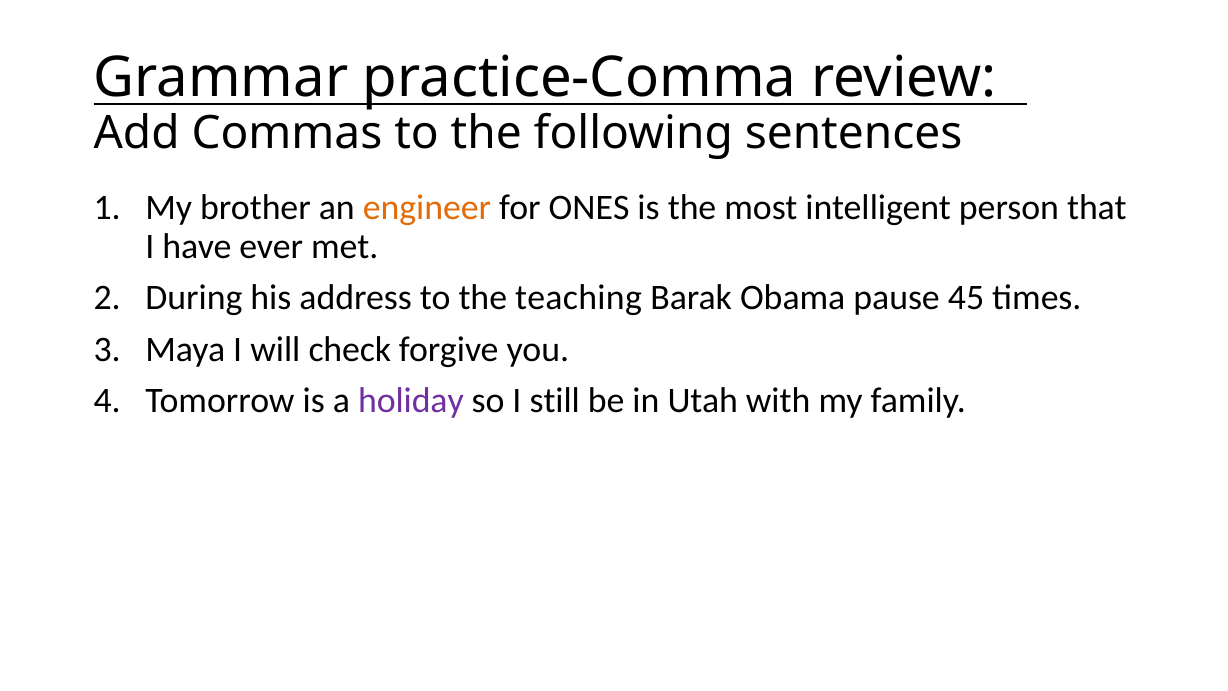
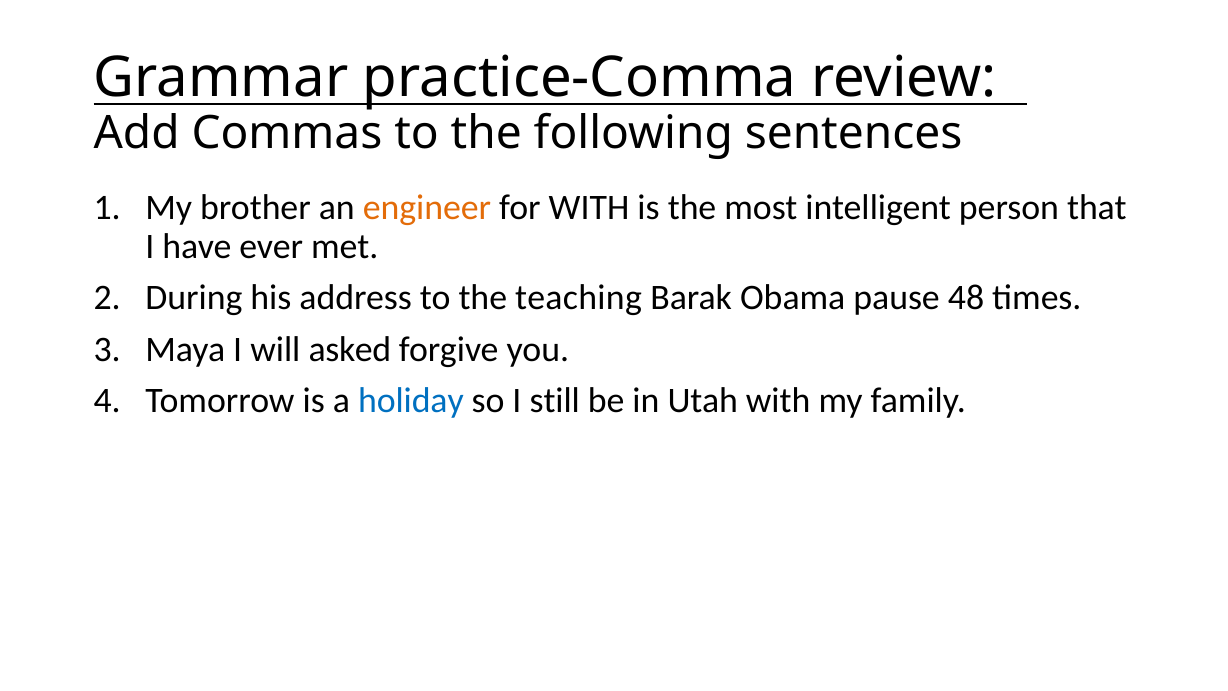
for ONES: ONES -> WITH (589, 208)
45: 45 -> 48 (966, 298)
check: check -> asked (350, 349)
holiday colour: purple -> blue (411, 401)
